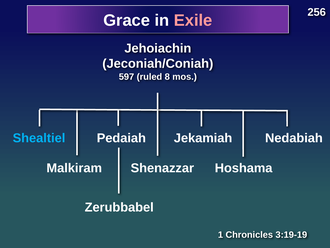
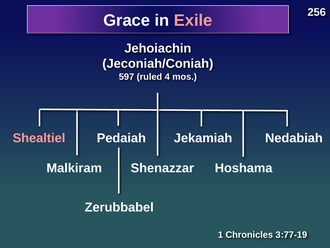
8: 8 -> 4 (167, 77)
Shealtiel colour: light blue -> pink (39, 138)
3:19-19: 3:19-19 -> 3:77-19 (291, 234)
